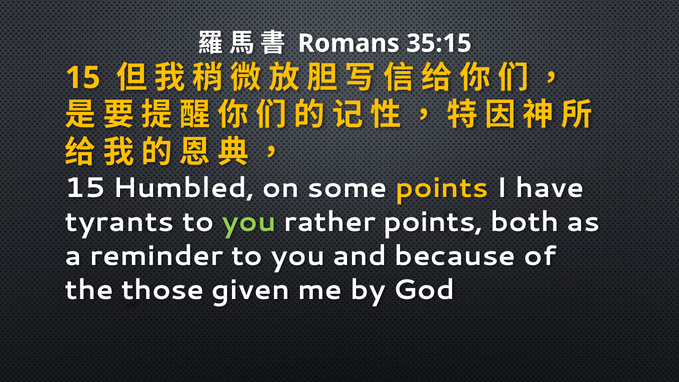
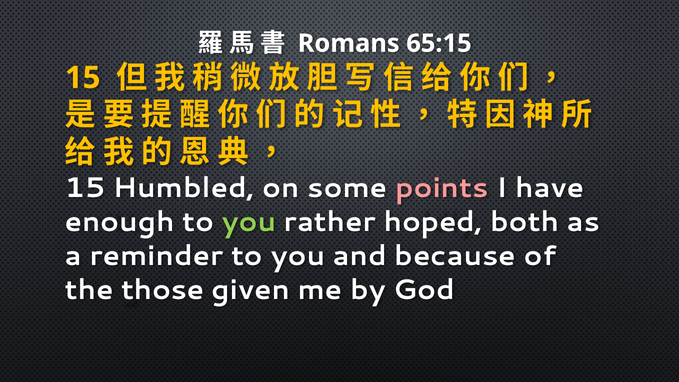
35:15: 35:15 -> 65:15 (439, 43)
points colour: yellow -> pink (442, 188)
tyrants: tyrants -> enough (120, 222)
rather points: points -> hoped (433, 222)
